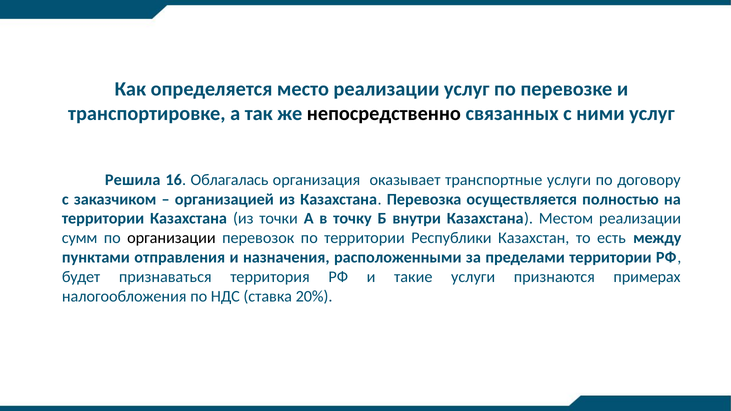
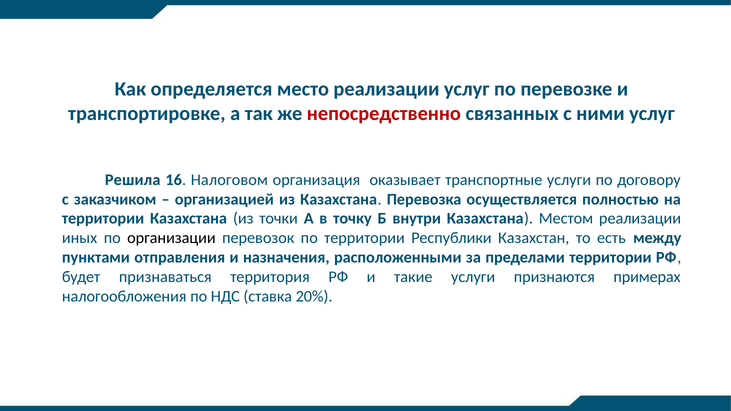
непосредственно colour: black -> red (384, 113)
Облагалась: Облагалась -> Налоговом (229, 180)
сумм: сумм -> иных (80, 238)
